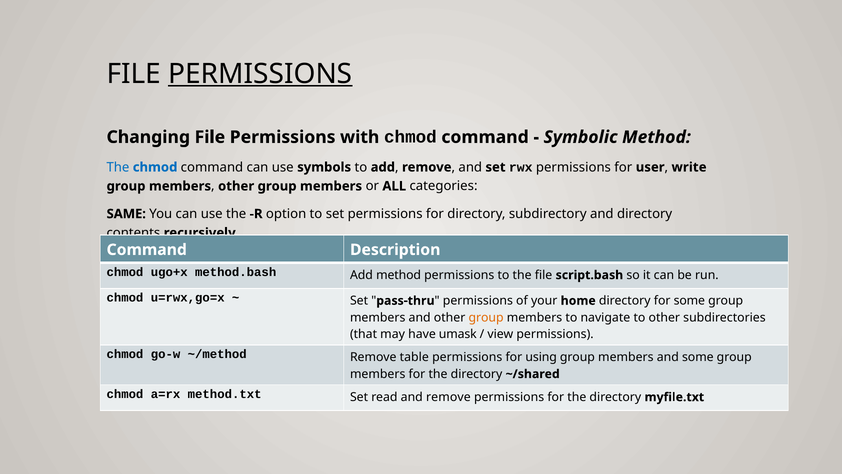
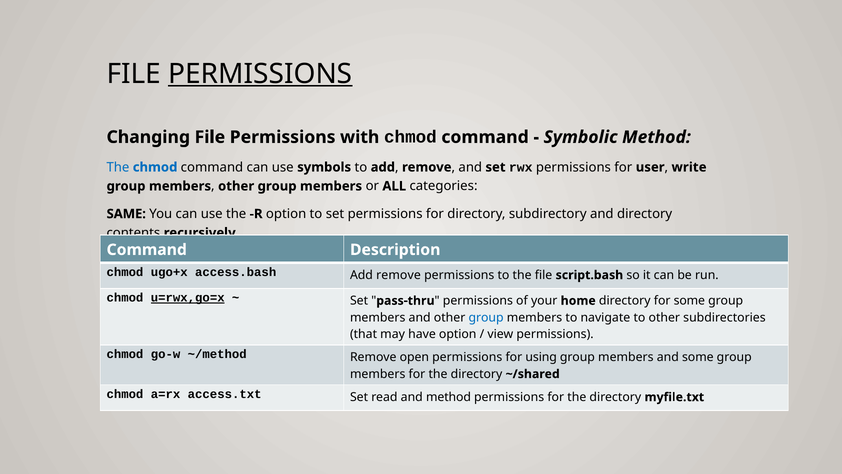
method.bash: method.bash -> access.bash (236, 272)
method: method -> remove (398, 275)
u=rwx,go=x underline: none -> present (188, 298)
group colour: orange -> blue (486, 317)
have umask: umask -> option (458, 334)
table: table -> open (414, 357)
method.txt: method.txt -> access.txt (225, 394)
and remove: remove -> method (449, 397)
